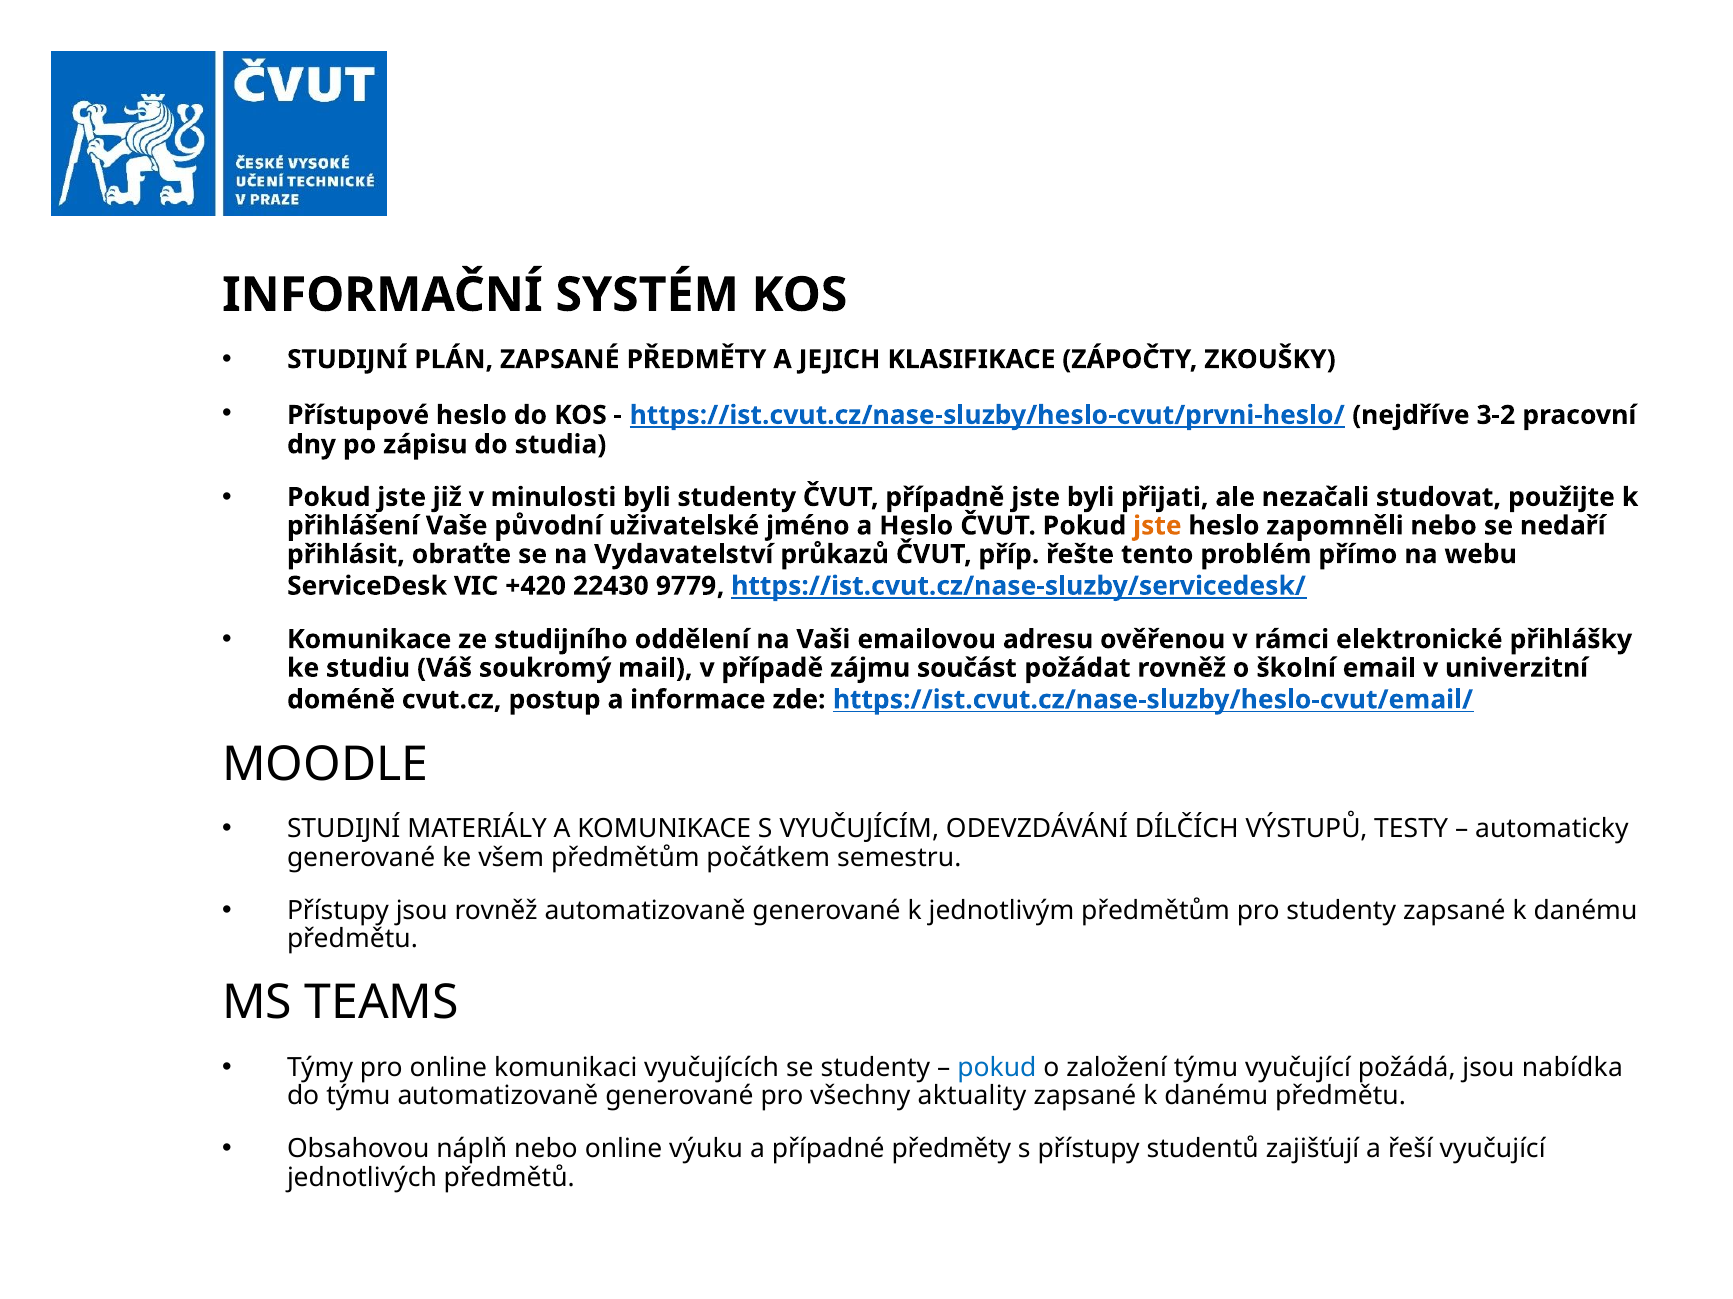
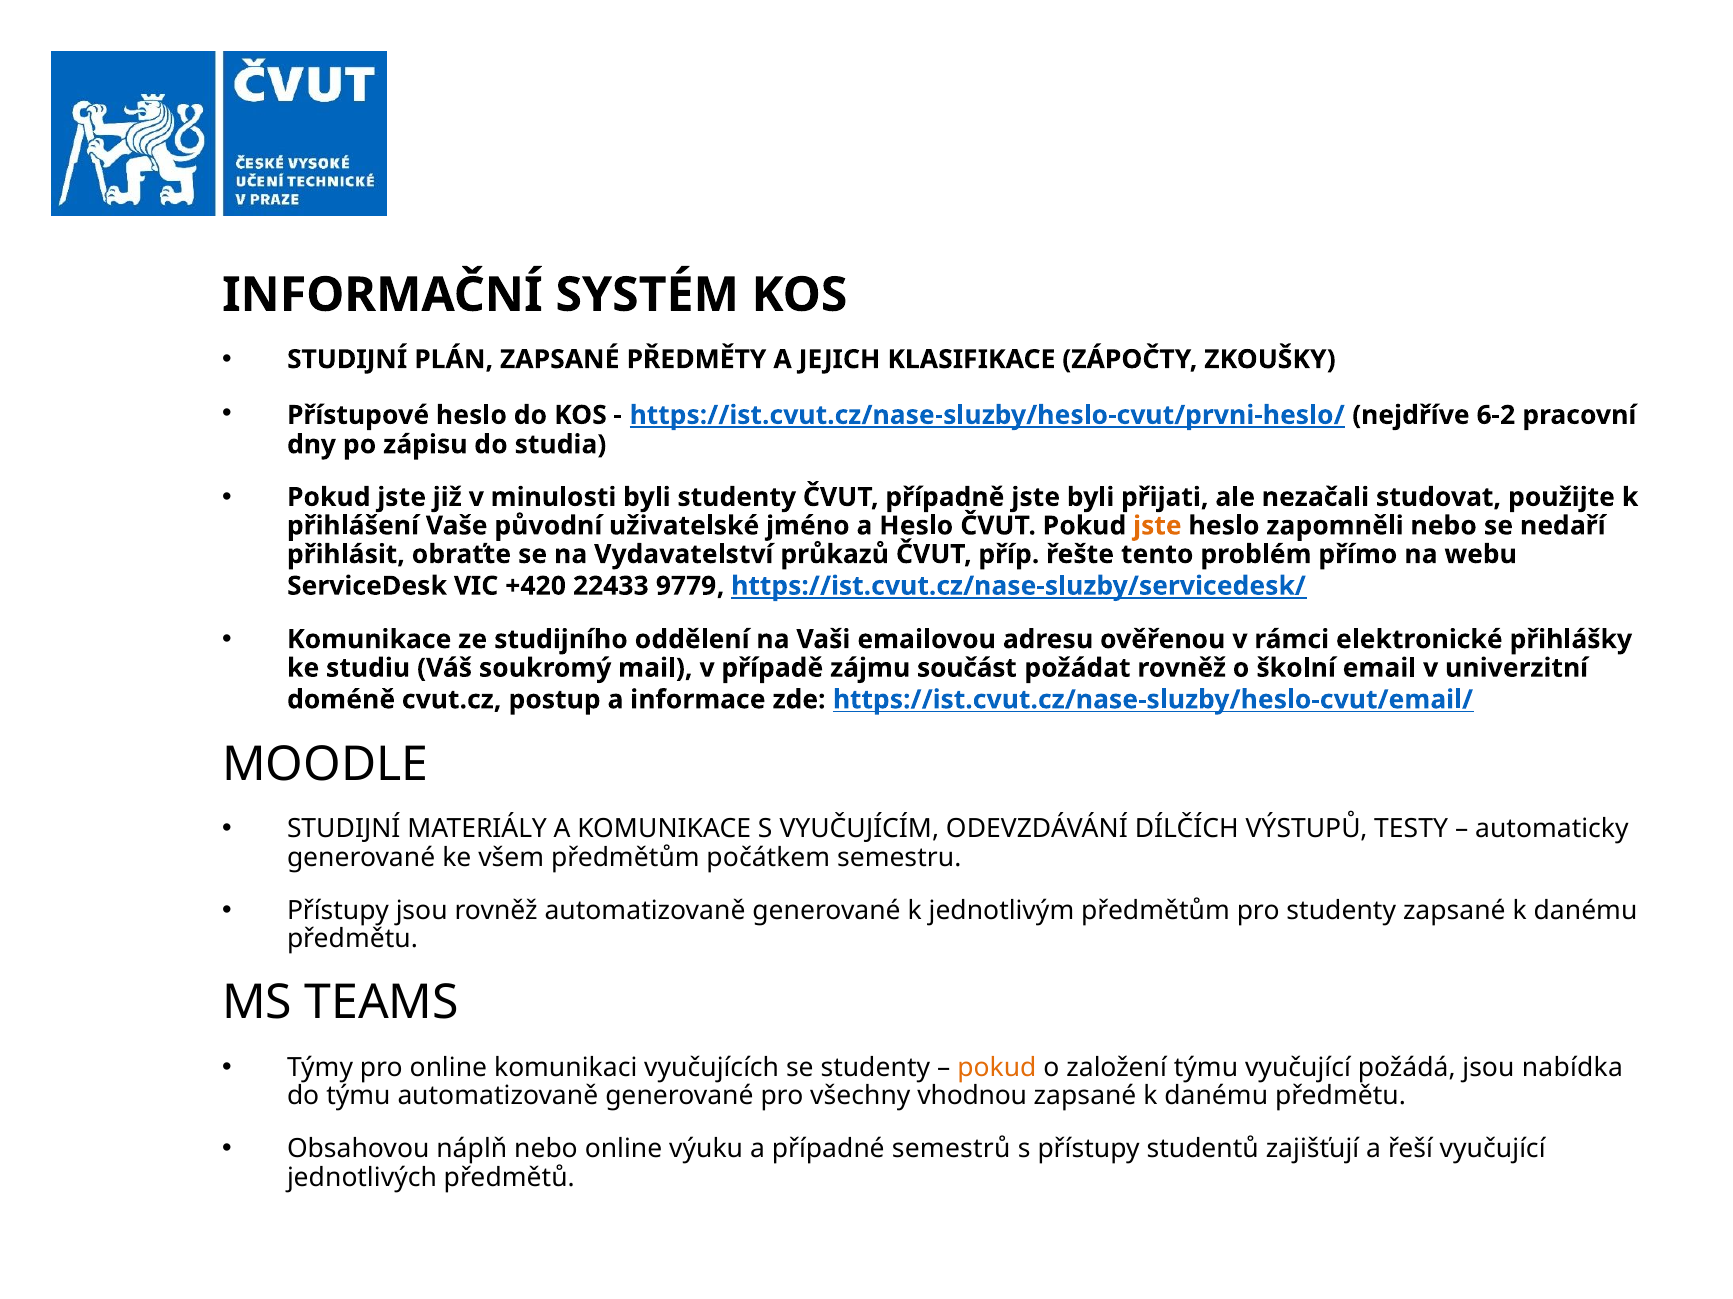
3-2: 3-2 -> 6-2 (1496, 415)
22430: 22430 -> 22433 (611, 586)
pokud colour: blue -> orange (997, 1068)
aktuality: aktuality -> vhodnou (972, 1097)
případné předměty: předměty -> semestrů (951, 1149)
